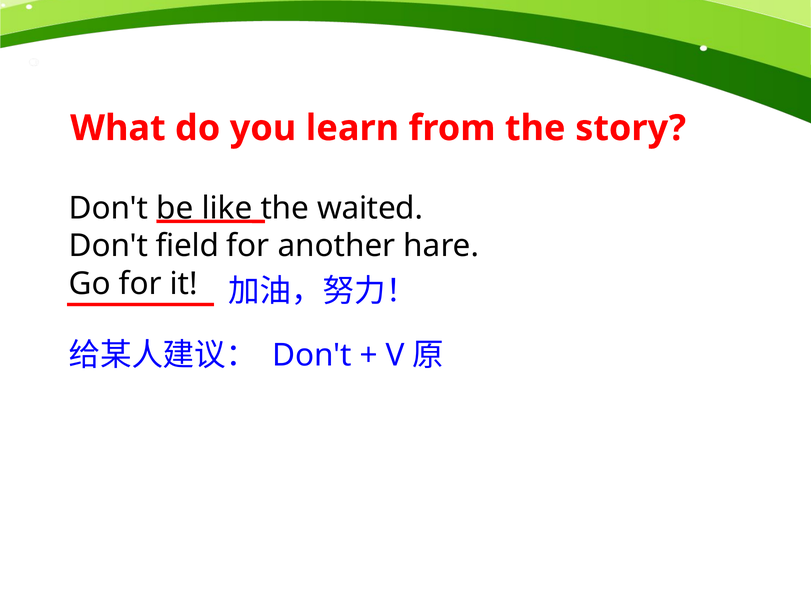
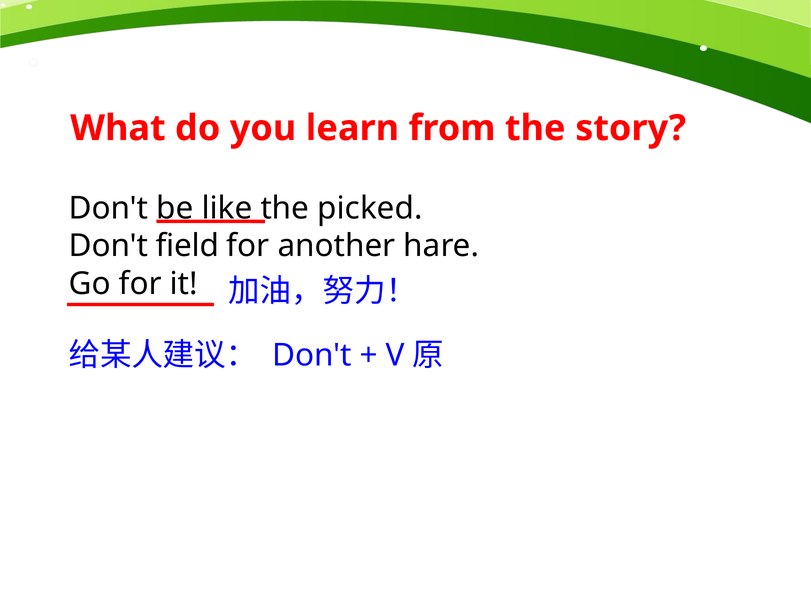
waited: waited -> picked (370, 208)
